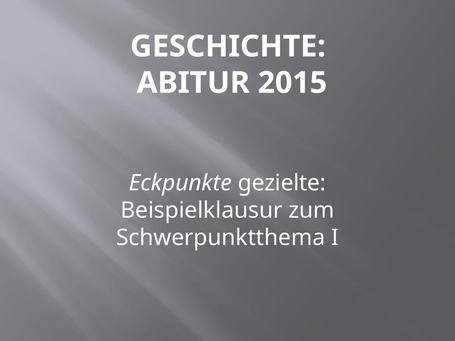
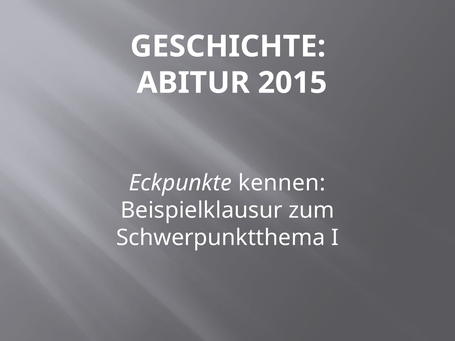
gezielte: gezielte -> kennen (282, 183)
